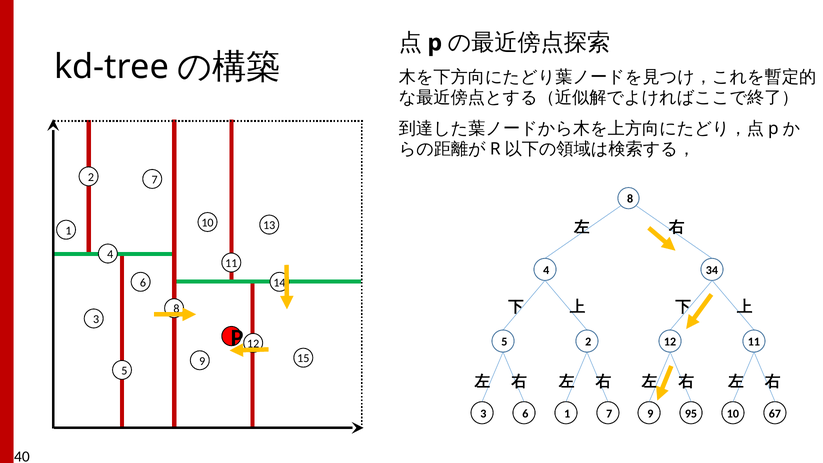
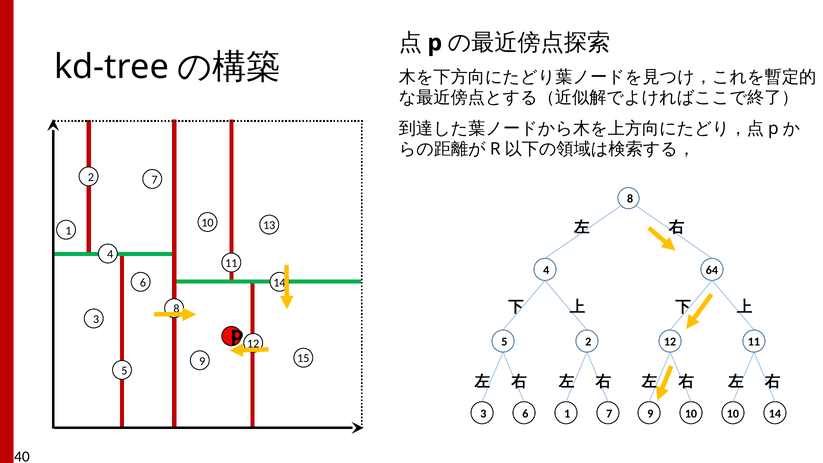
34: 34 -> 64 (712, 270)
9 95: 95 -> 10 (691, 413)
10 67: 67 -> 14 (775, 413)
